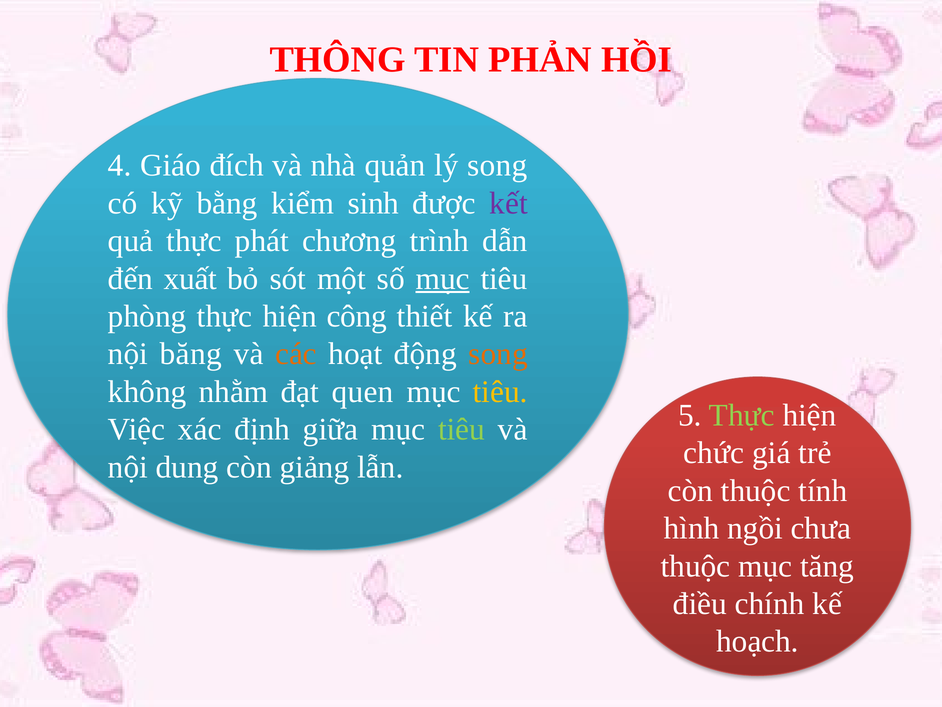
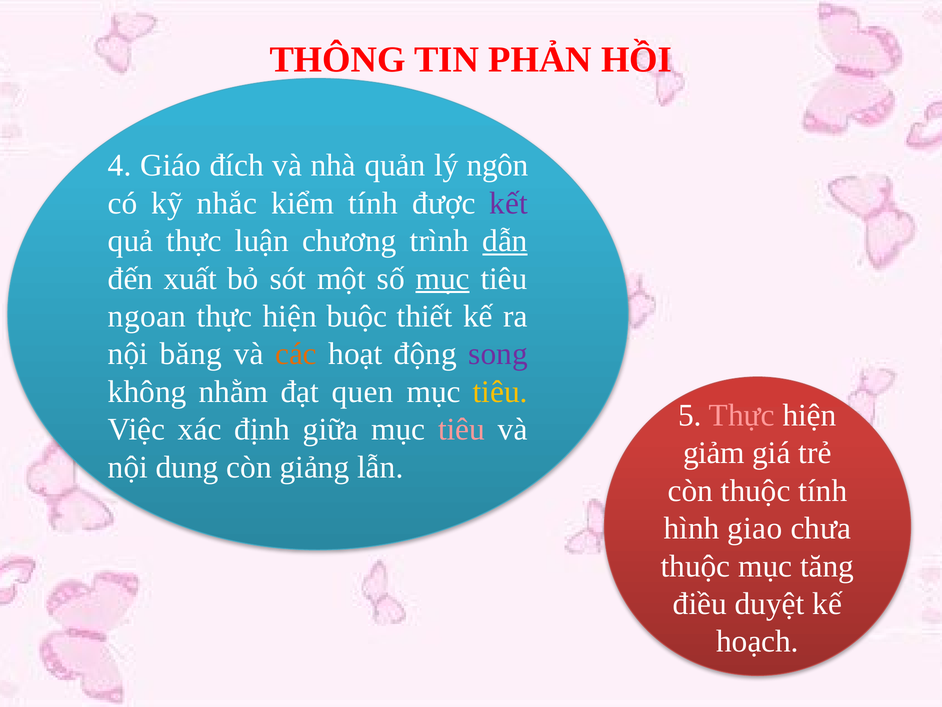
lý song: song -> ngôn (498, 165)
bằng: bằng -> nhắc (227, 203)
kiểm sinh: sinh -> tính (373, 203)
phát: phát -> luận (262, 241)
dẫn underline: none -> present (505, 241)
phòng: phòng -> ngoan (147, 316)
công: công -> buộc (357, 316)
song colour: orange -> purple (498, 354)
Thực colour: light green -> pink (742, 415)
tiêu colour: light green -> pink (462, 429)
chức: chức -> giảm (714, 453)
ngồi: ngồi -> giao (755, 528)
chính: chính -> duyệt (770, 603)
